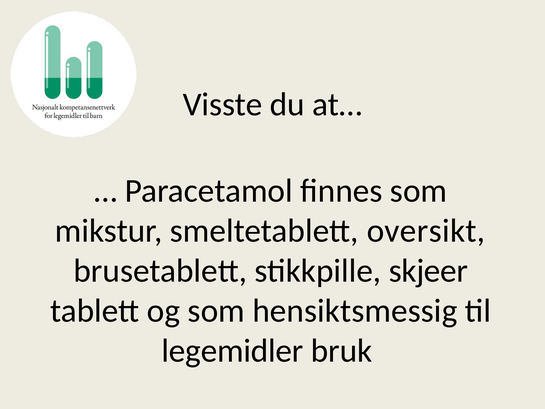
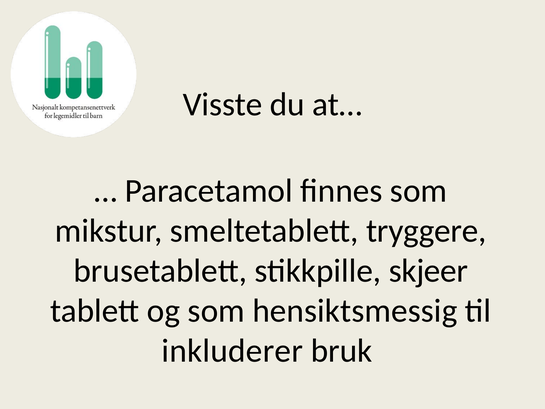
oversikt: oversikt -> tryggere (426, 231)
legemidler: legemidler -> inkluderer (232, 351)
